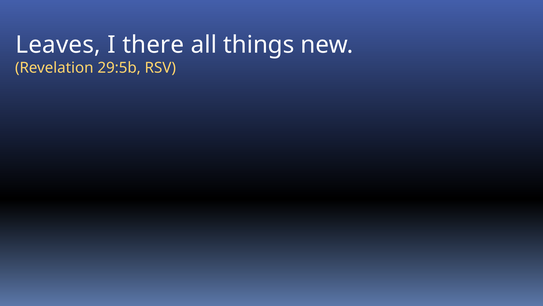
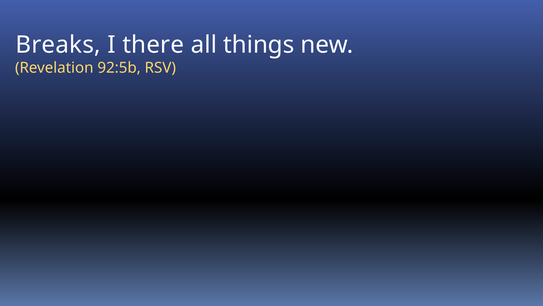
Leaves: Leaves -> Breaks (58, 45)
29:5b: 29:5b -> 92:5b (119, 68)
